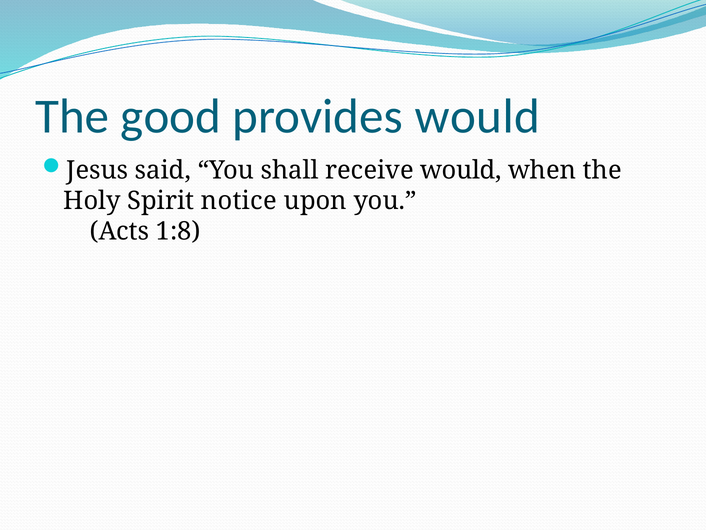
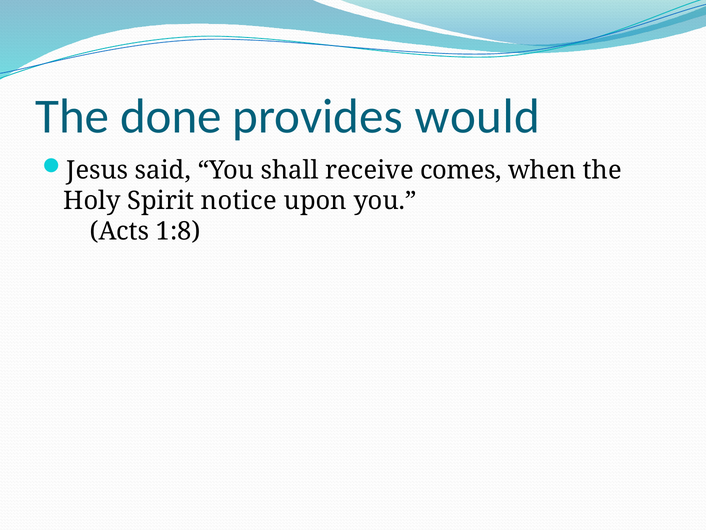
good: good -> done (171, 117)
receive would: would -> comes (461, 170)
